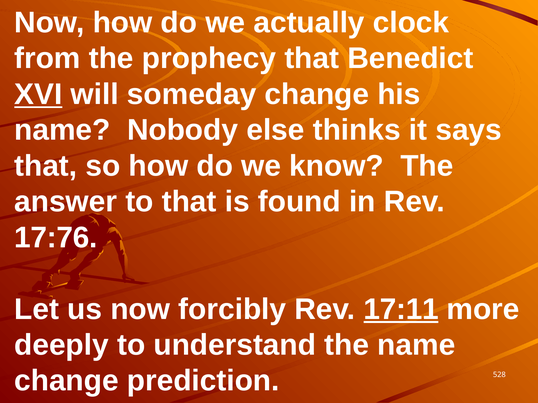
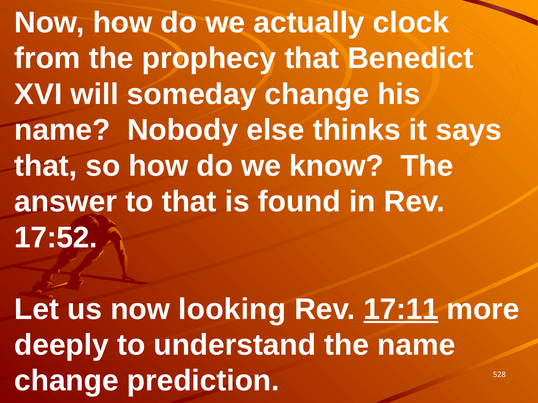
XVI underline: present -> none (38, 94)
17:76: 17:76 -> 17:52 (56, 238)
forcibly: forcibly -> looking (232, 310)
